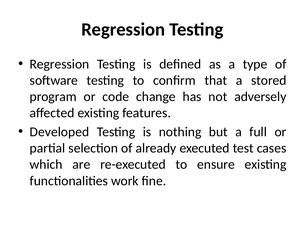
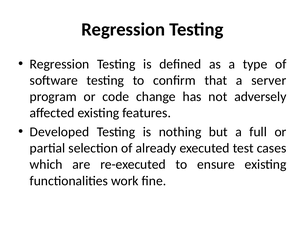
stored: stored -> server (269, 80)
